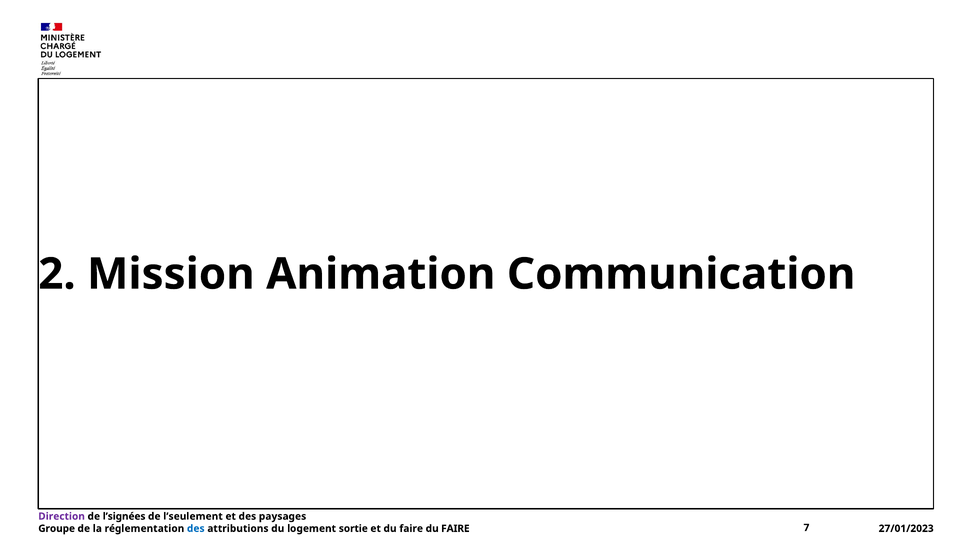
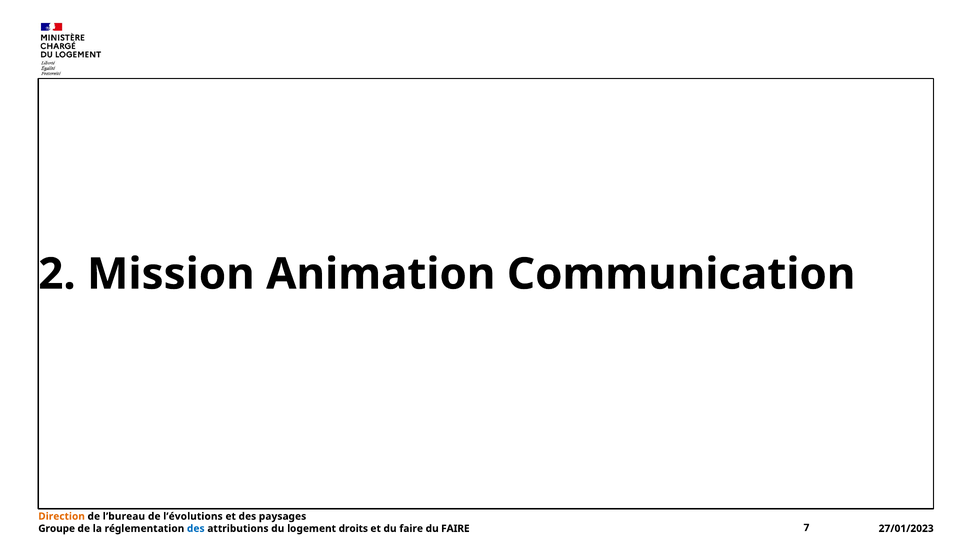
Direction colour: purple -> orange (62, 516)
l’signées: l’signées -> l’bureau (124, 516)
l’seulement: l’seulement -> l’évolutions (193, 516)
sortie: sortie -> droits (353, 528)
